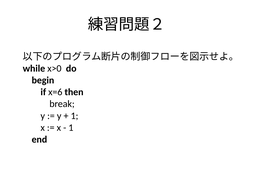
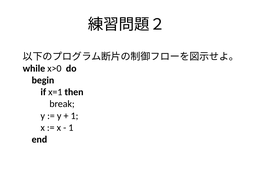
x=6: x=6 -> x=1 (55, 92)
